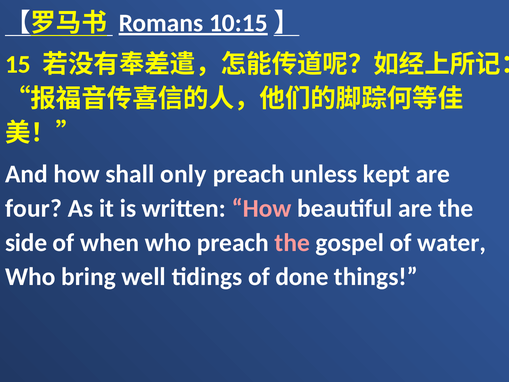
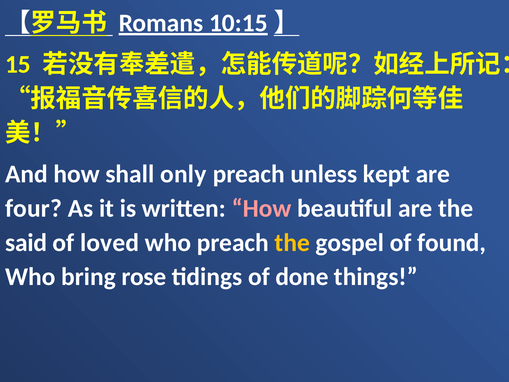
side: side -> said (26, 243)
when: when -> loved (110, 243)
the colour: pink -> yellow (292, 243)
water: water -> found (452, 243)
well: well -> rose (144, 277)
